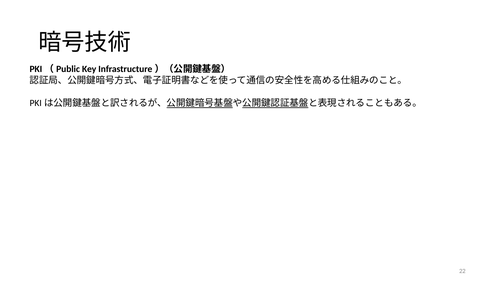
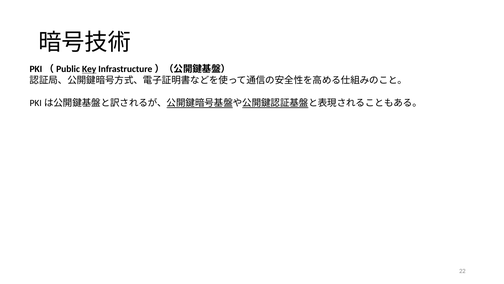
Key underline: none -> present (89, 69)
